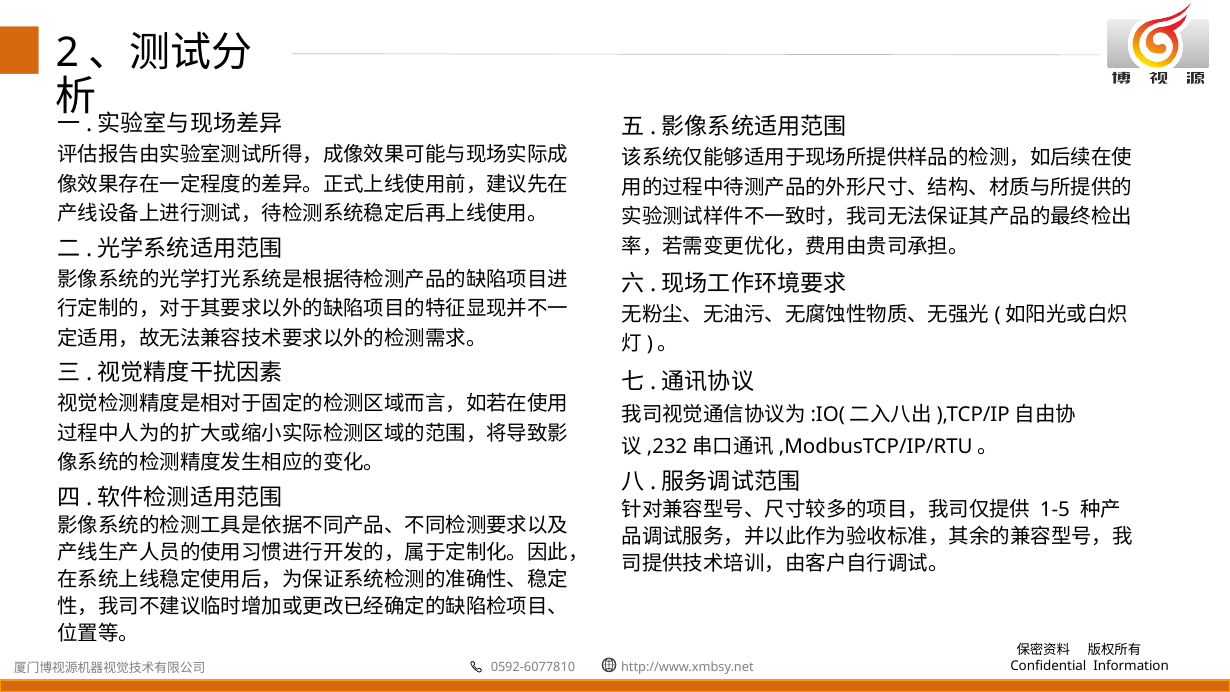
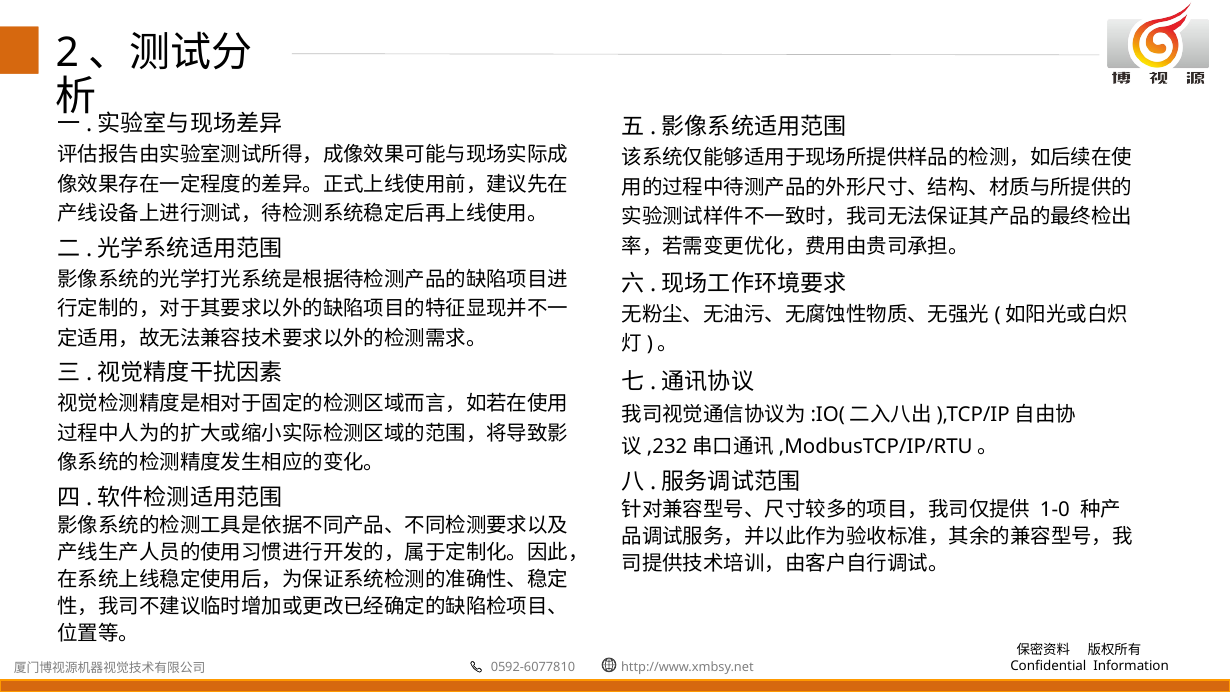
1-5: 1-5 -> 1-0 (1055, 510)
